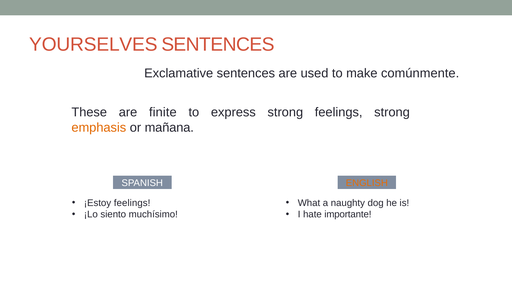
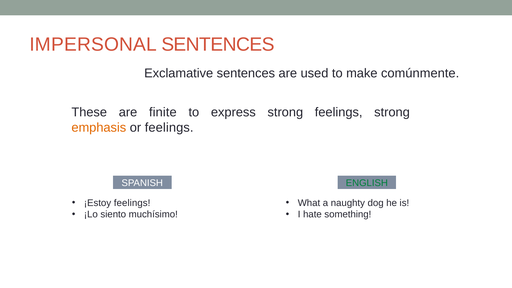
YOURSELVES: YOURSELVES -> IMPERSONAL (93, 45)
or mañana: mañana -> feelings (169, 128)
ENGLISH colour: orange -> green (367, 183)
importante: importante -> something (348, 214)
